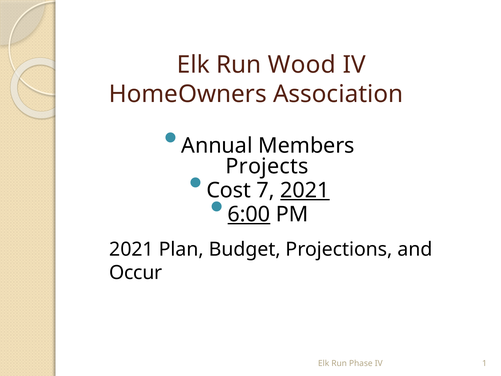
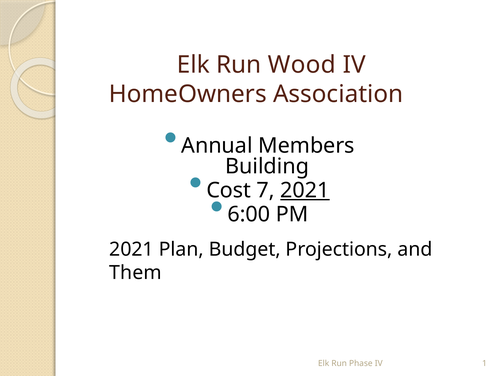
Projects: Projects -> Building (267, 166)
6:00 underline: present -> none (249, 214)
Occur: Occur -> Them (136, 273)
